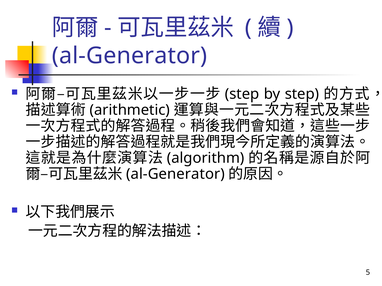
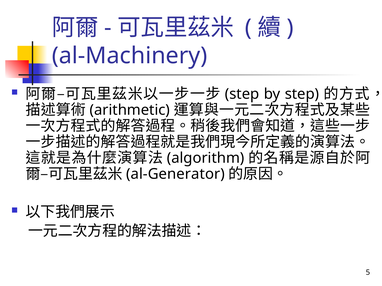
al-Generator: al-Generator -> al-Machinery (130, 56)
